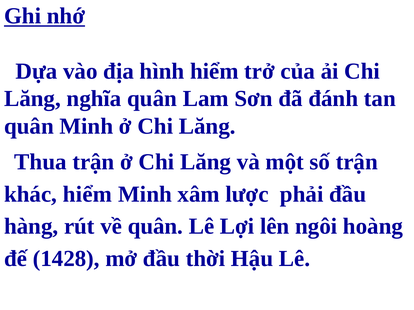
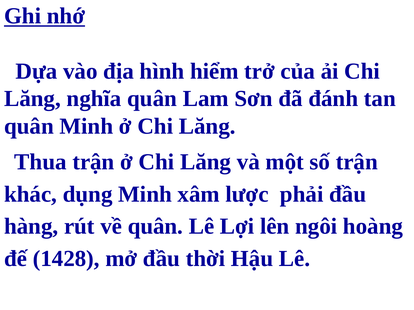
khác hiểm: hiểm -> dụng (88, 195)
